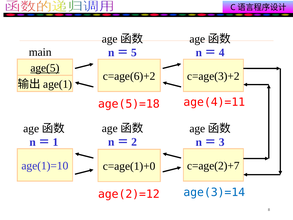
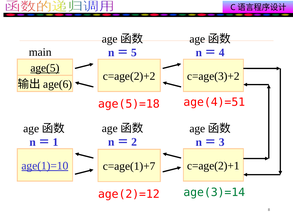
c=age(6)+2: c=age(6)+2 -> c=age(2)+2 (129, 76)
age(1: age(1 -> age(6 (58, 84)
age(4)=11: age(4)=11 -> age(4)=51 (214, 102)
age(1)=10 underline: none -> present (45, 166)
c=age(2)+7: c=age(2)+7 -> c=age(2)+1 (213, 166)
c=age(1)+0: c=age(1)+0 -> c=age(1)+7 (129, 166)
age(3)=14 colour: blue -> green (214, 192)
